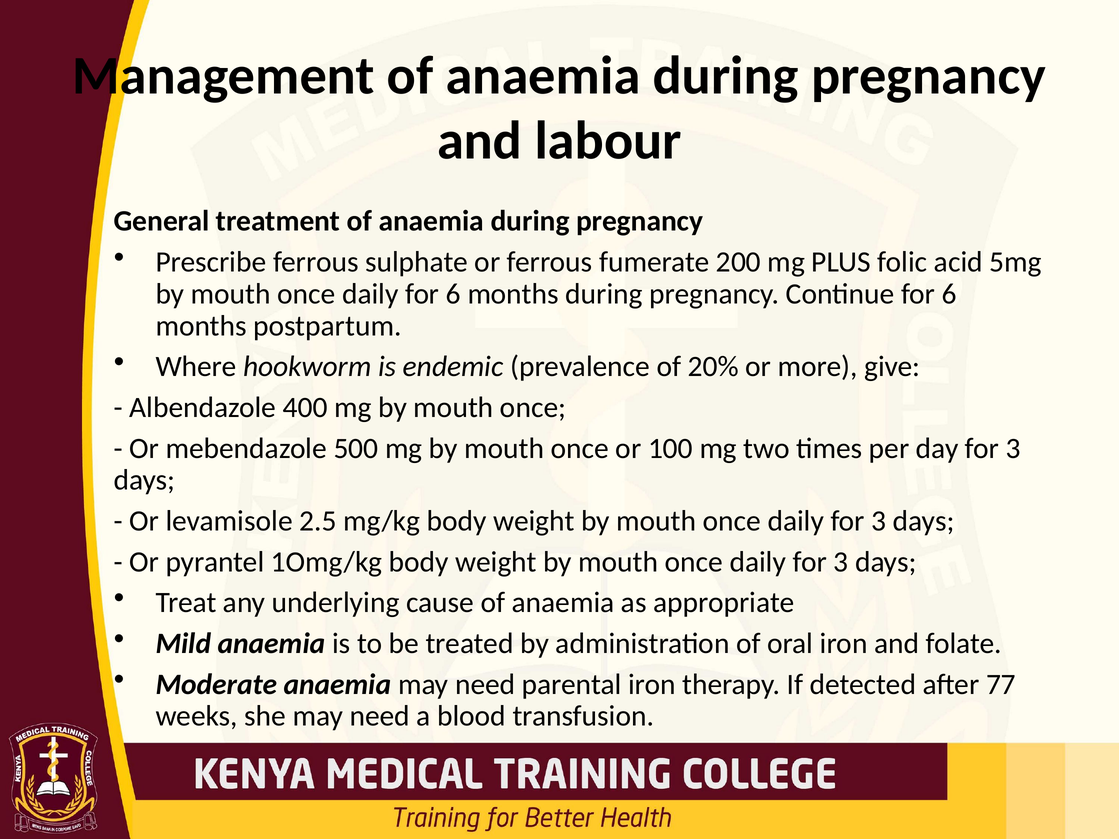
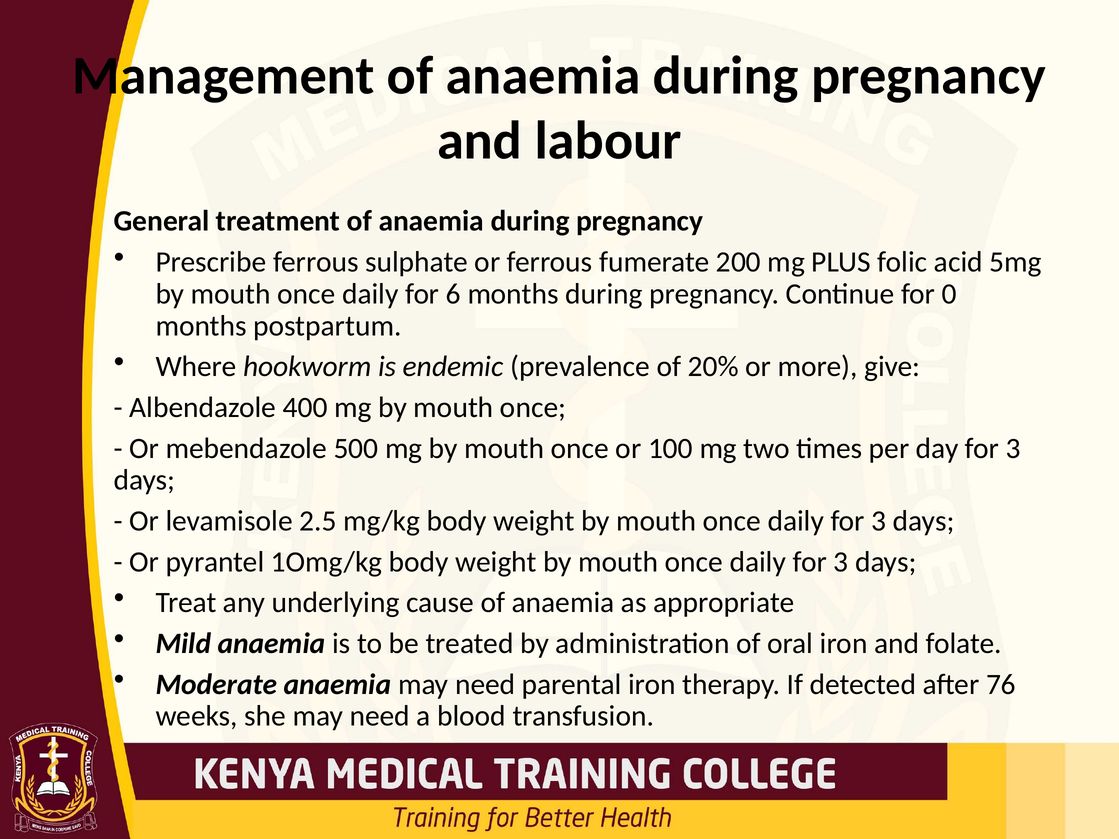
Continue for 6: 6 -> 0 (949, 294)
77: 77 -> 76 (1001, 685)
